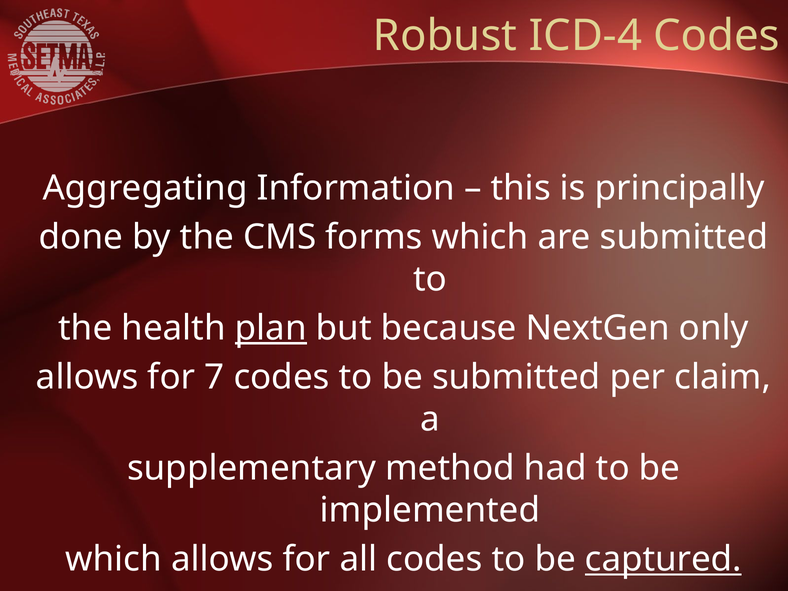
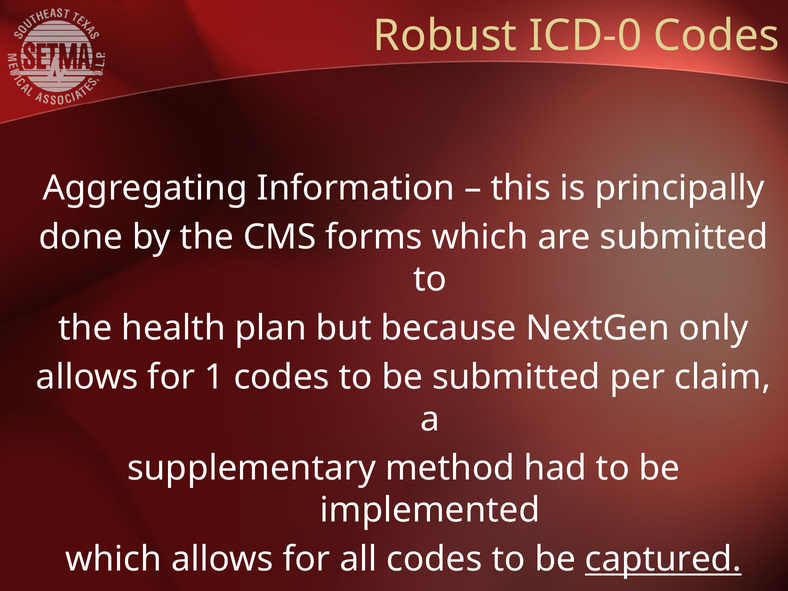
ICD-4: ICD-4 -> ICD-0 (585, 36)
plan underline: present -> none (271, 328)
7: 7 -> 1 (214, 377)
